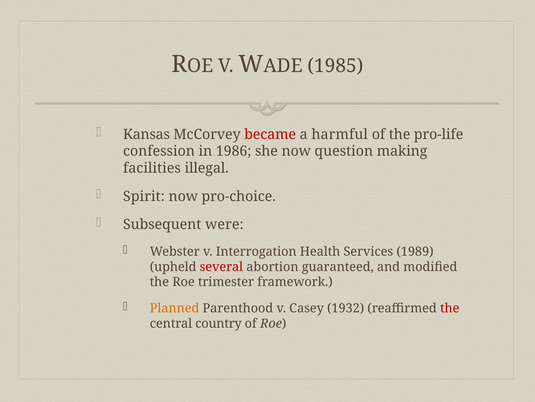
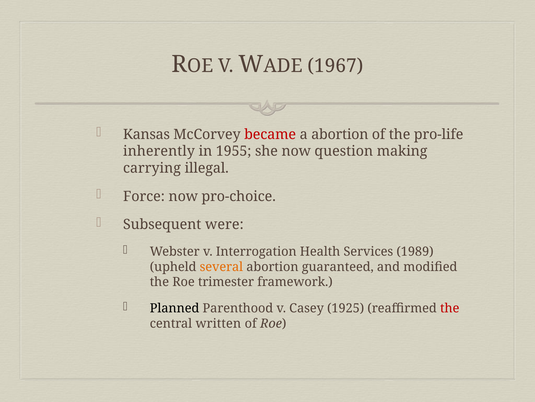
1985: 1985 -> 1967 (335, 66)
a harmful: harmful -> abortion (340, 134)
confession: confession -> inherently (159, 151)
1986: 1986 -> 1955 (234, 151)
facilities: facilities -> carrying (152, 168)
Spirit: Spirit -> Force (144, 196)
several colour: red -> orange (221, 266)
Planned colour: orange -> black (175, 308)
1932: 1932 -> 1925 (346, 308)
country: country -> written (218, 323)
